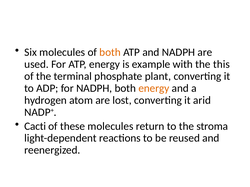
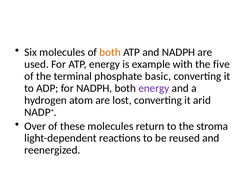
this: this -> five (221, 64)
plant: plant -> basic (158, 76)
energy colour: orange -> purple (154, 88)
Cacti: Cacti -> Over (35, 126)
